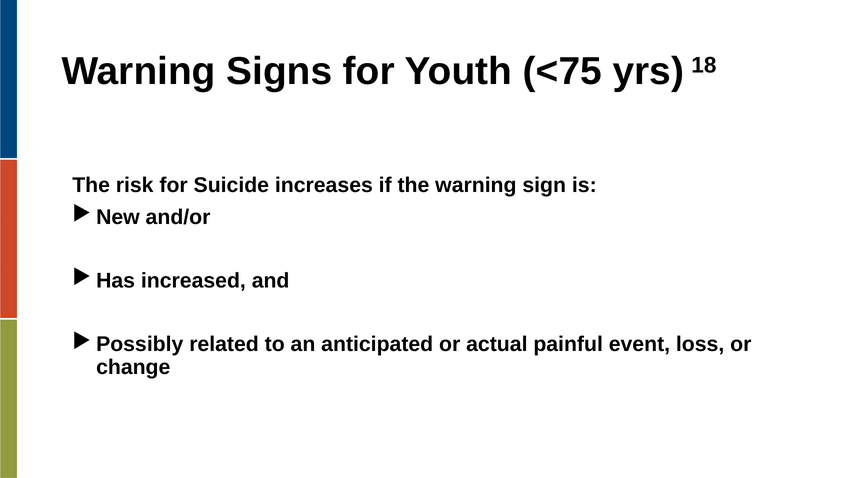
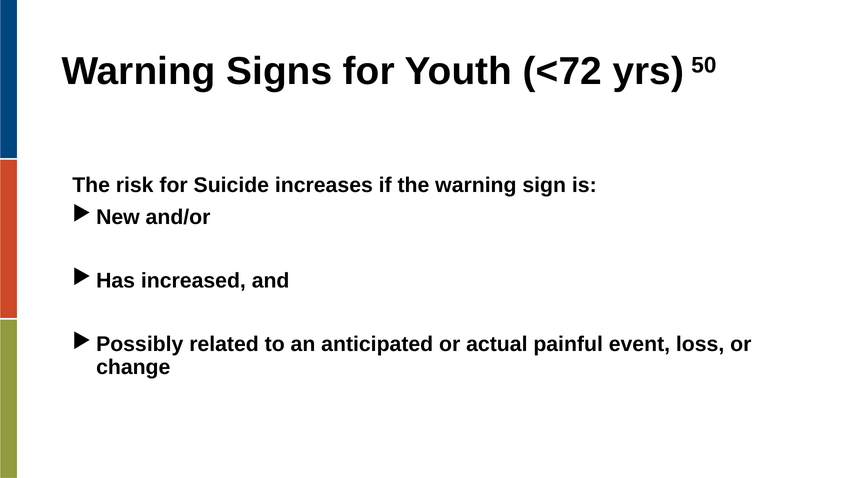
<75: <75 -> <72 (562, 71)
18: 18 -> 50 (704, 65)
